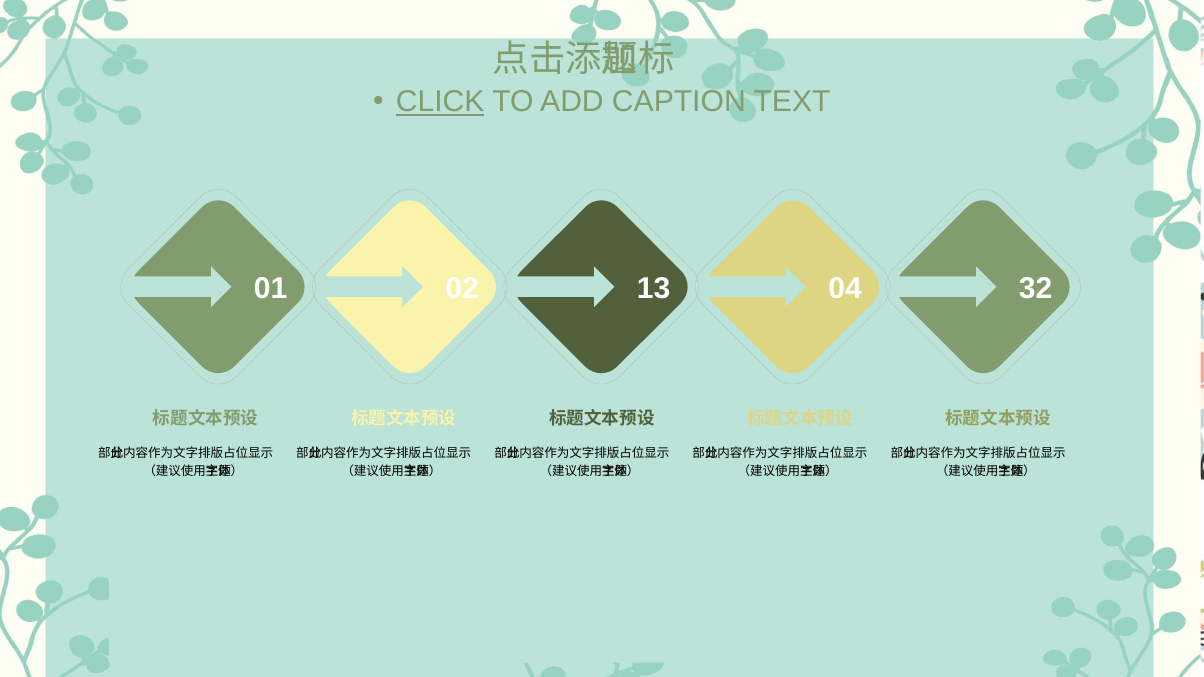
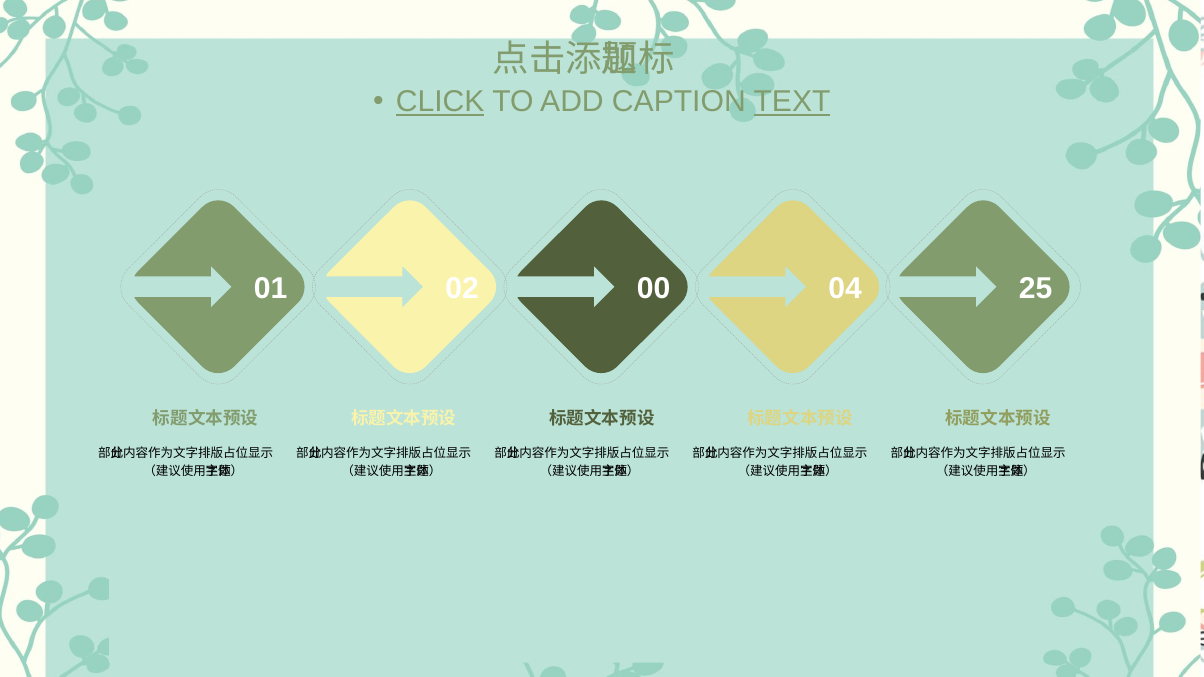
TEXT underline: none -> present (792, 102)
13: 13 -> 00 (654, 289)
32: 32 -> 25 (1036, 289)
